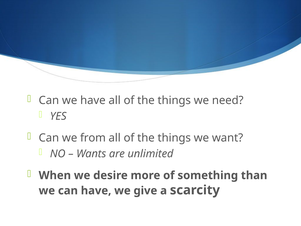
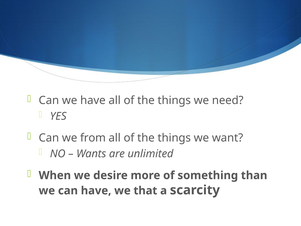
give: give -> that (145, 190)
